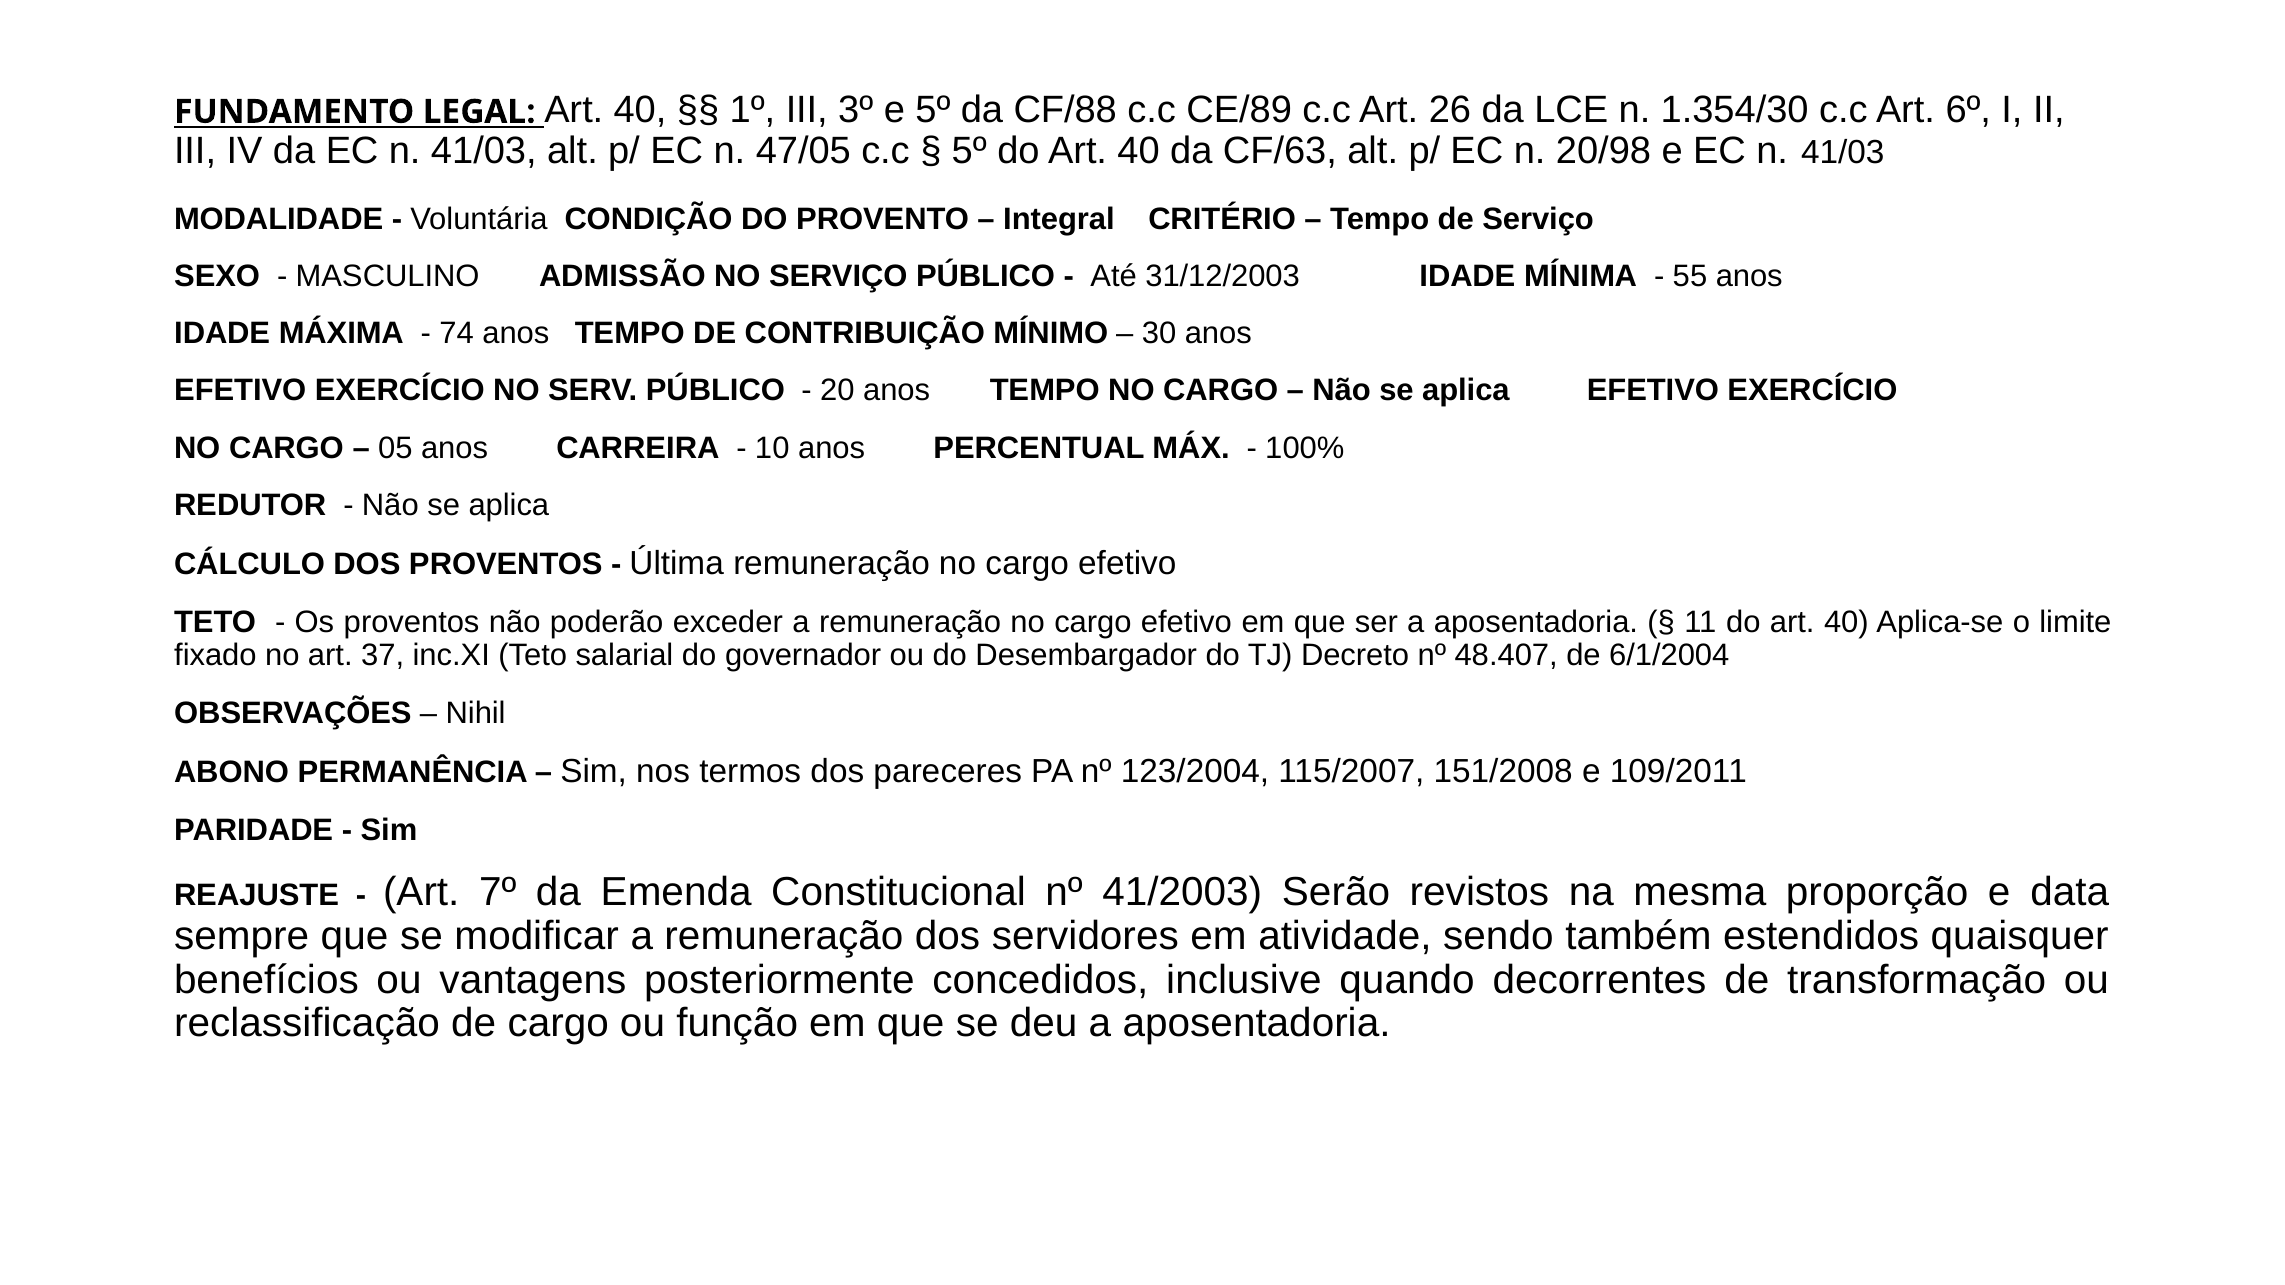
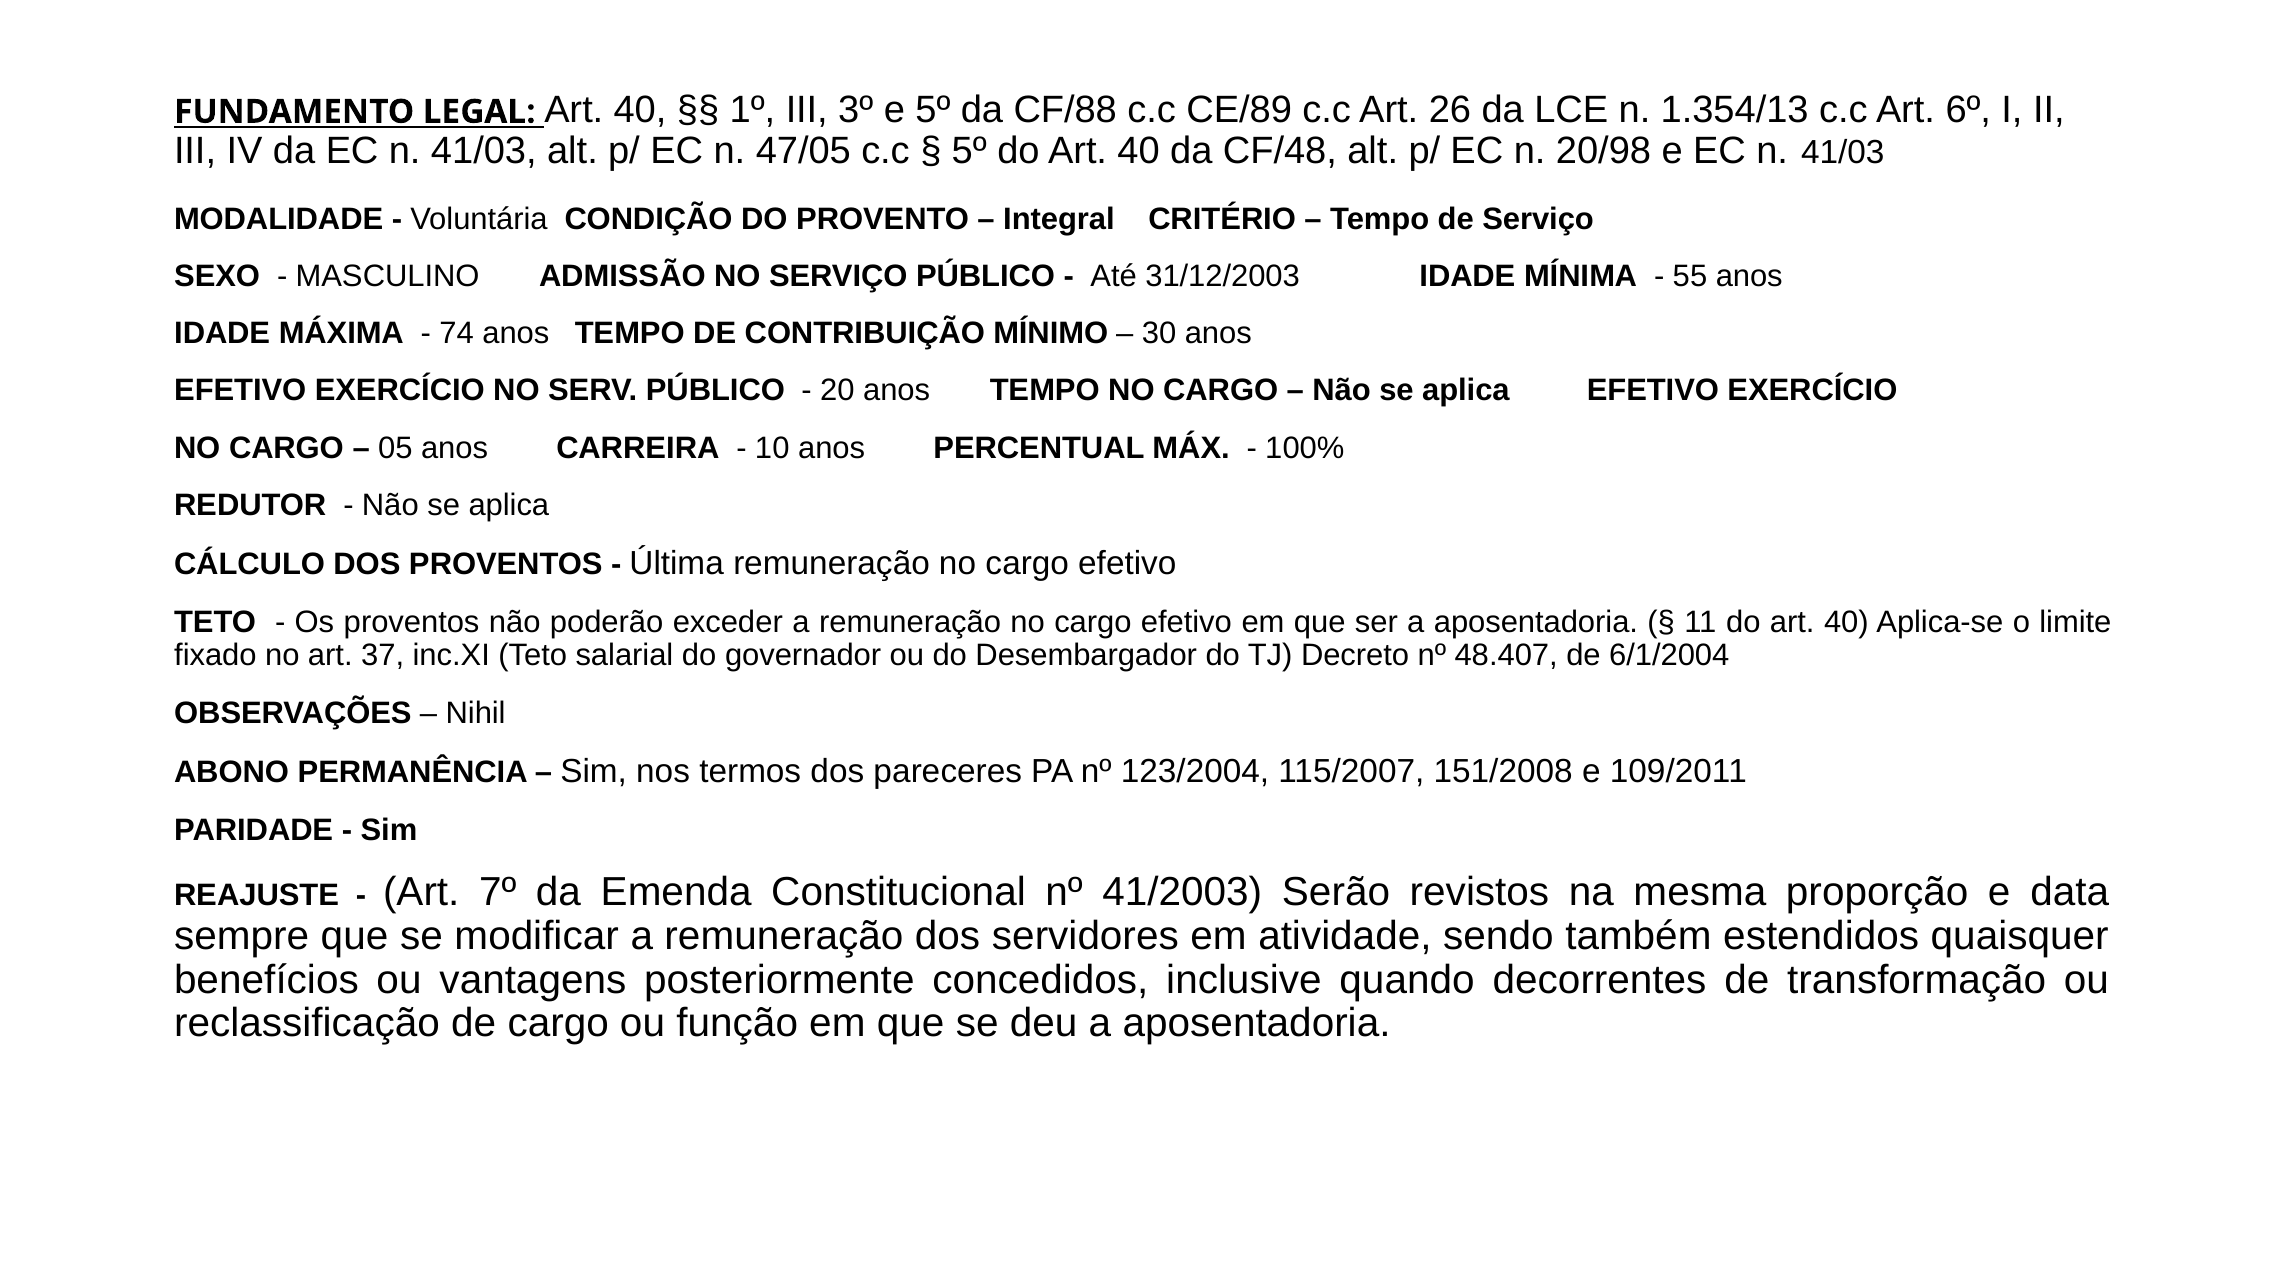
1.354/30: 1.354/30 -> 1.354/13 (1735, 110)
CF/63: CF/63 -> CF/48 (1280, 151)
